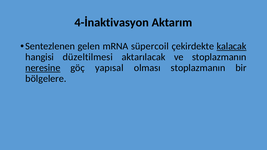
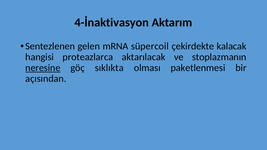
kalacak underline: present -> none (232, 46)
düzeltilmesi: düzeltilmesi -> proteazlarca (88, 57)
yapısal: yapısal -> sıklıkta (109, 68)
olması stoplazmanın: stoplazmanın -> paketlenmesi (198, 68)
bölgelere: bölgelere -> açısından (46, 79)
